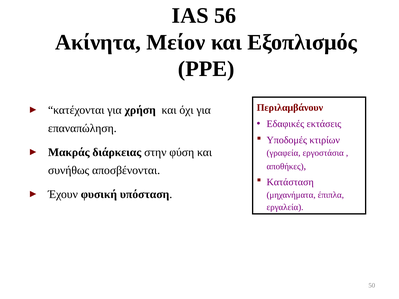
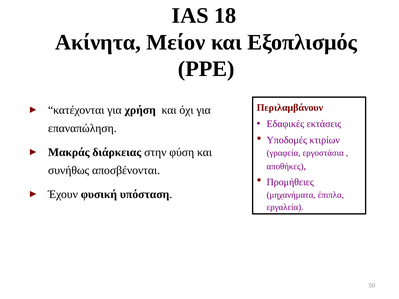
56: 56 -> 18 (225, 16)
Κατάσταση: Κατάσταση -> Προμήθειες (290, 182)
